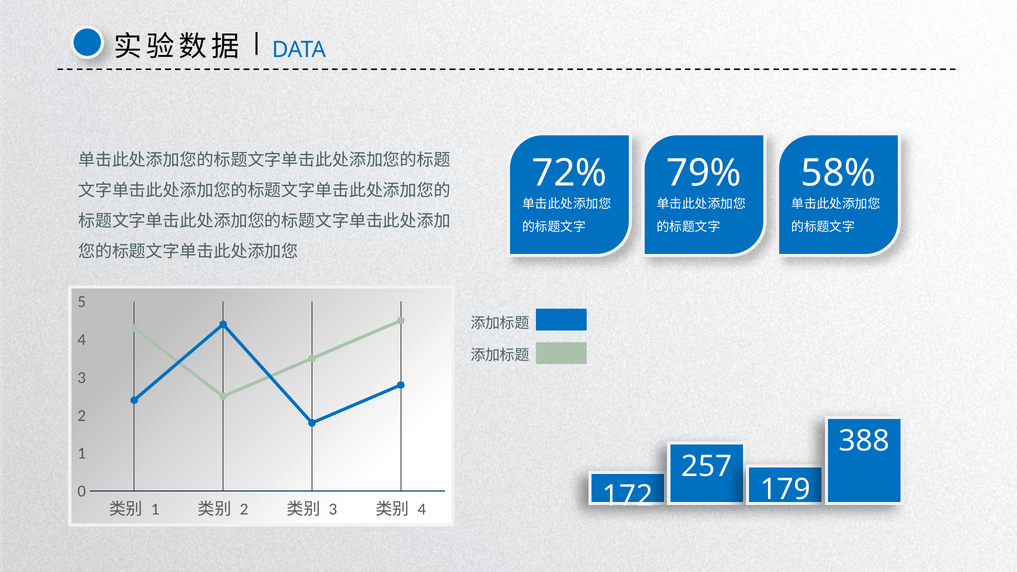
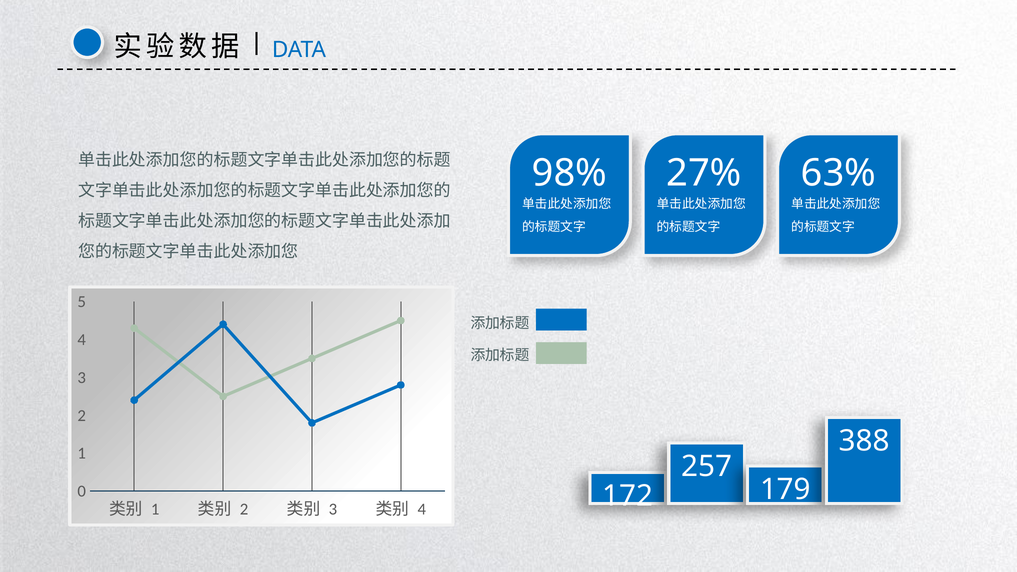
72%: 72% -> 98% (569, 173)
79%: 79% -> 27% (704, 173)
58%: 58% -> 63% (838, 173)
